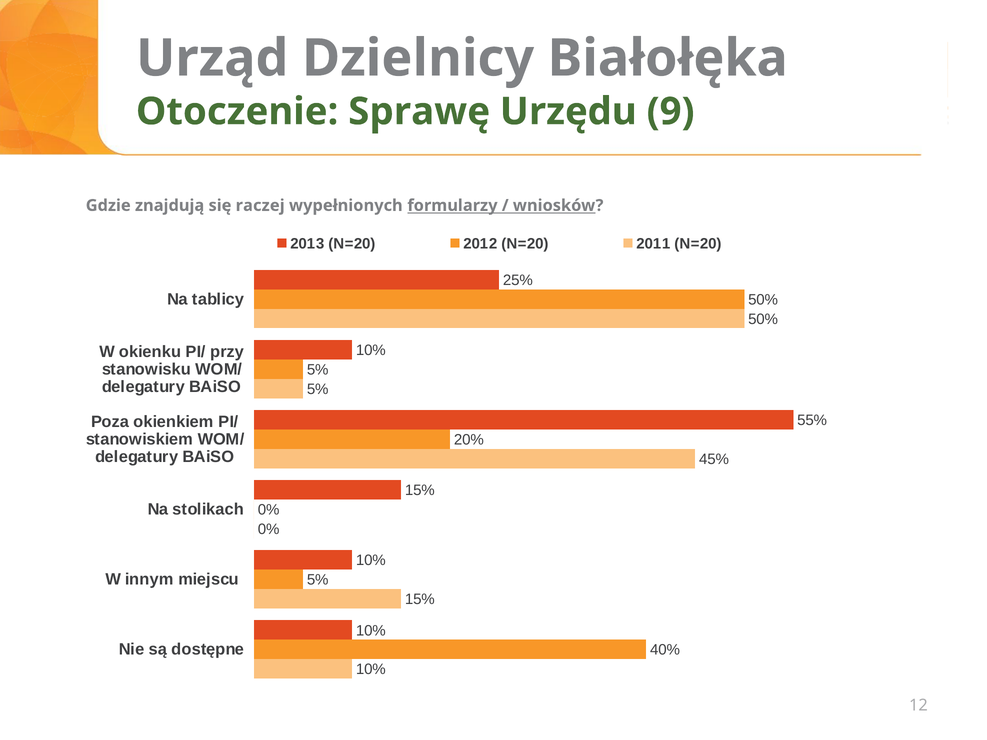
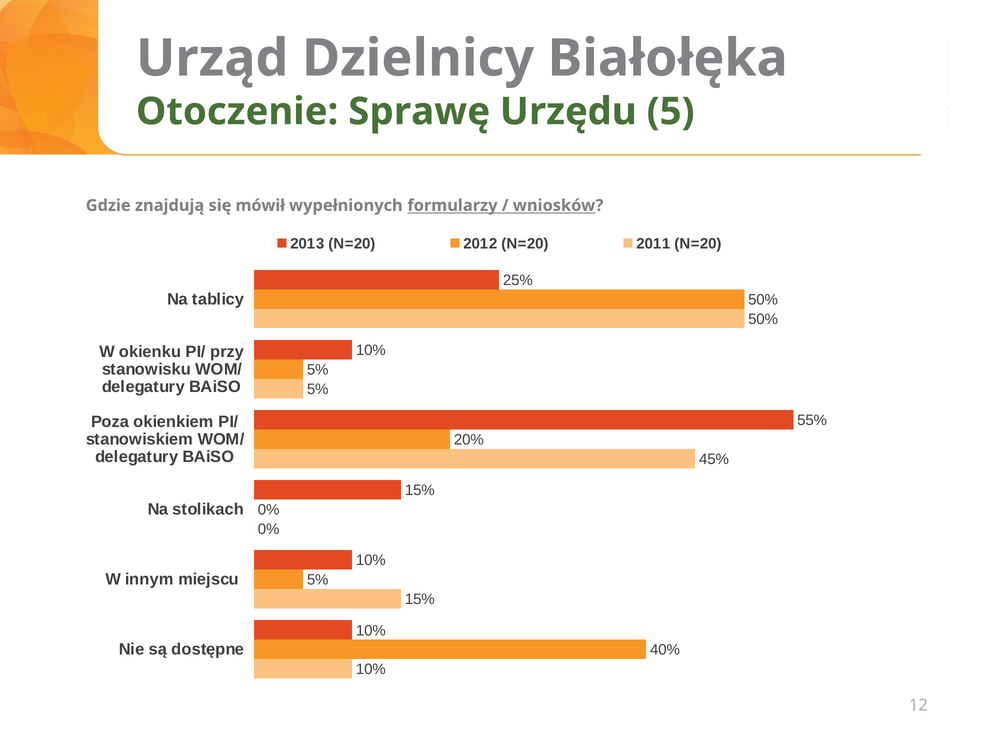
9: 9 -> 5 (671, 112)
raczej: raczej -> mówił (260, 206)
